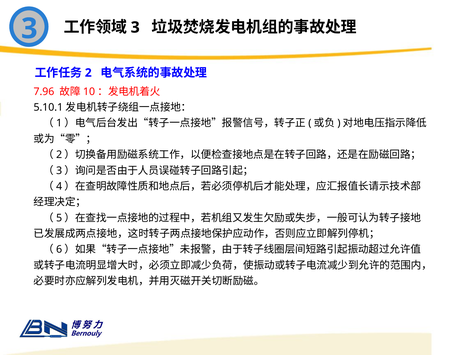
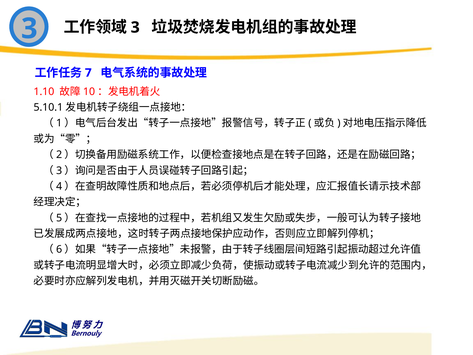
2: 2 -> 7 (88, 73)
7.96: 7.96 -> 1.10 (44, 92)
